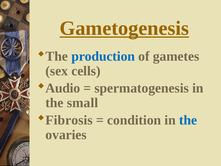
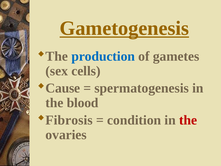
Audio: Audio -> Cause (63, 88)
small: small -> blood (83, 103)
the colour: blue -> red (188, 120)
